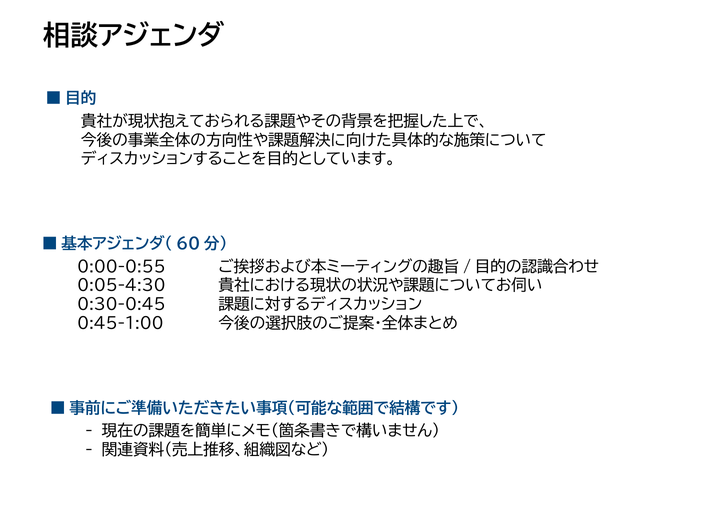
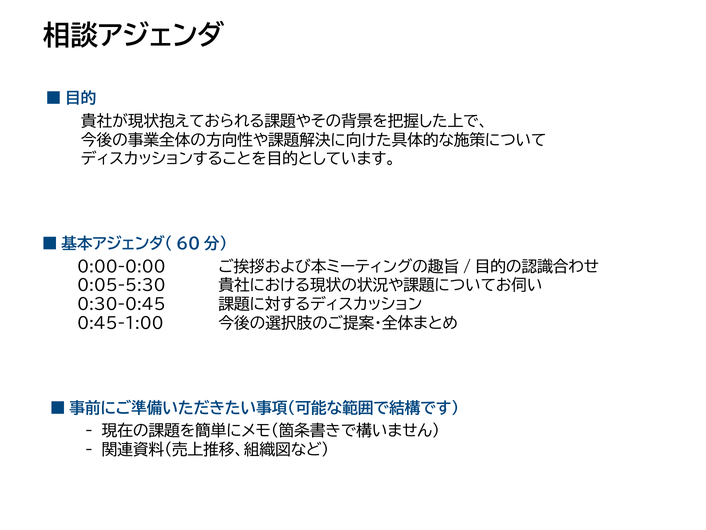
0:00-0:55: 0:00-0:55 -> 0:00-0:00 (121, 267)
0:05-4:30: 0:05-4:30 -> 0:05-5:30 (121, 285)
